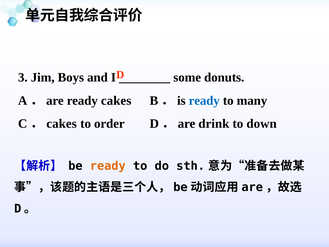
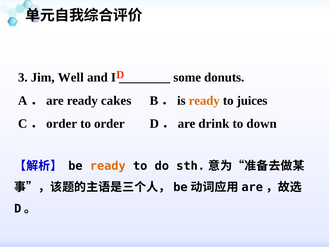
Boys: Boys -> Well (71, 77)
ready colour: blue -> orange (204, 100)
many: many -> juices (252, 100)
cakes: cakes -> order (62, 123)
